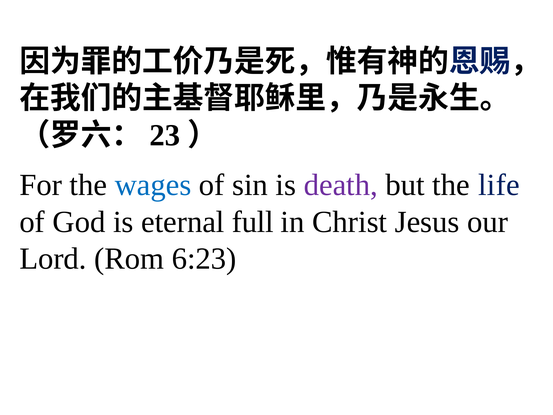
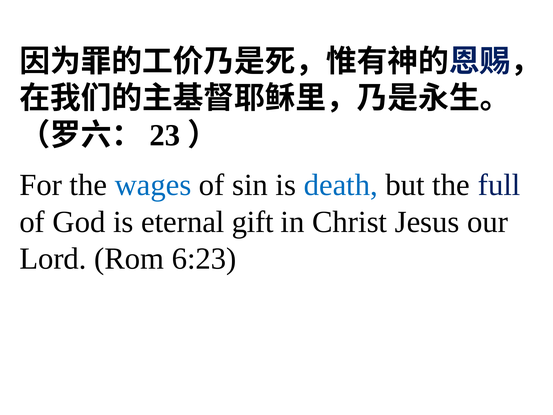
death colour: purple -> blue (341, 185)
life: life -> full (499, 185)
full: full -> gift (253, 222)
